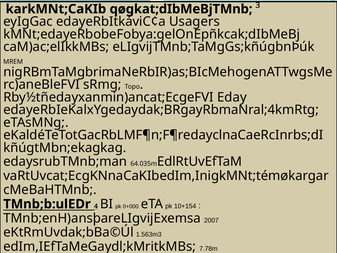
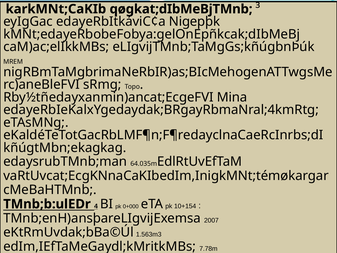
Usagers: Usagers -> Nigepþk (195, 22)
Eday: Eday -> Mina (232, 97)
